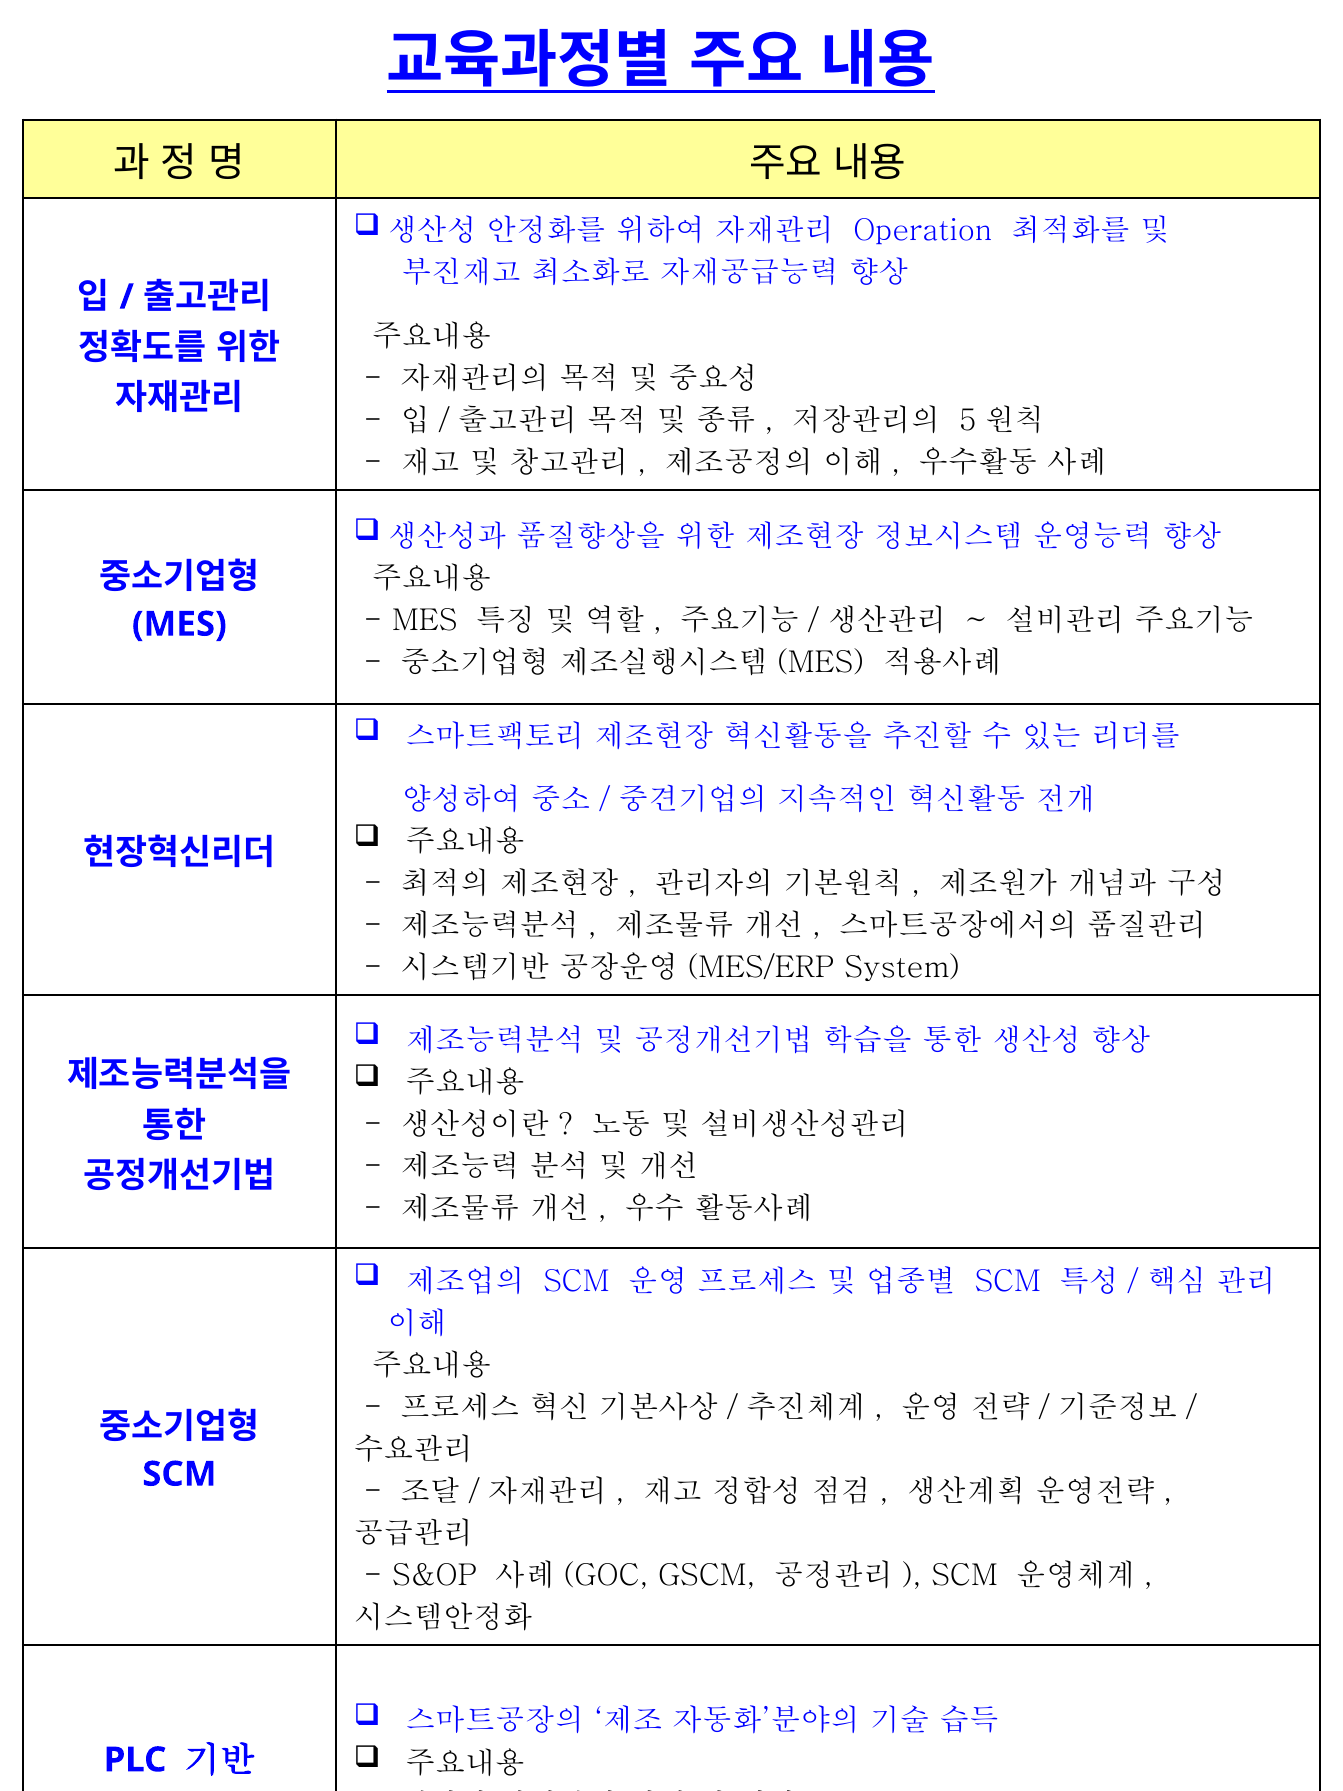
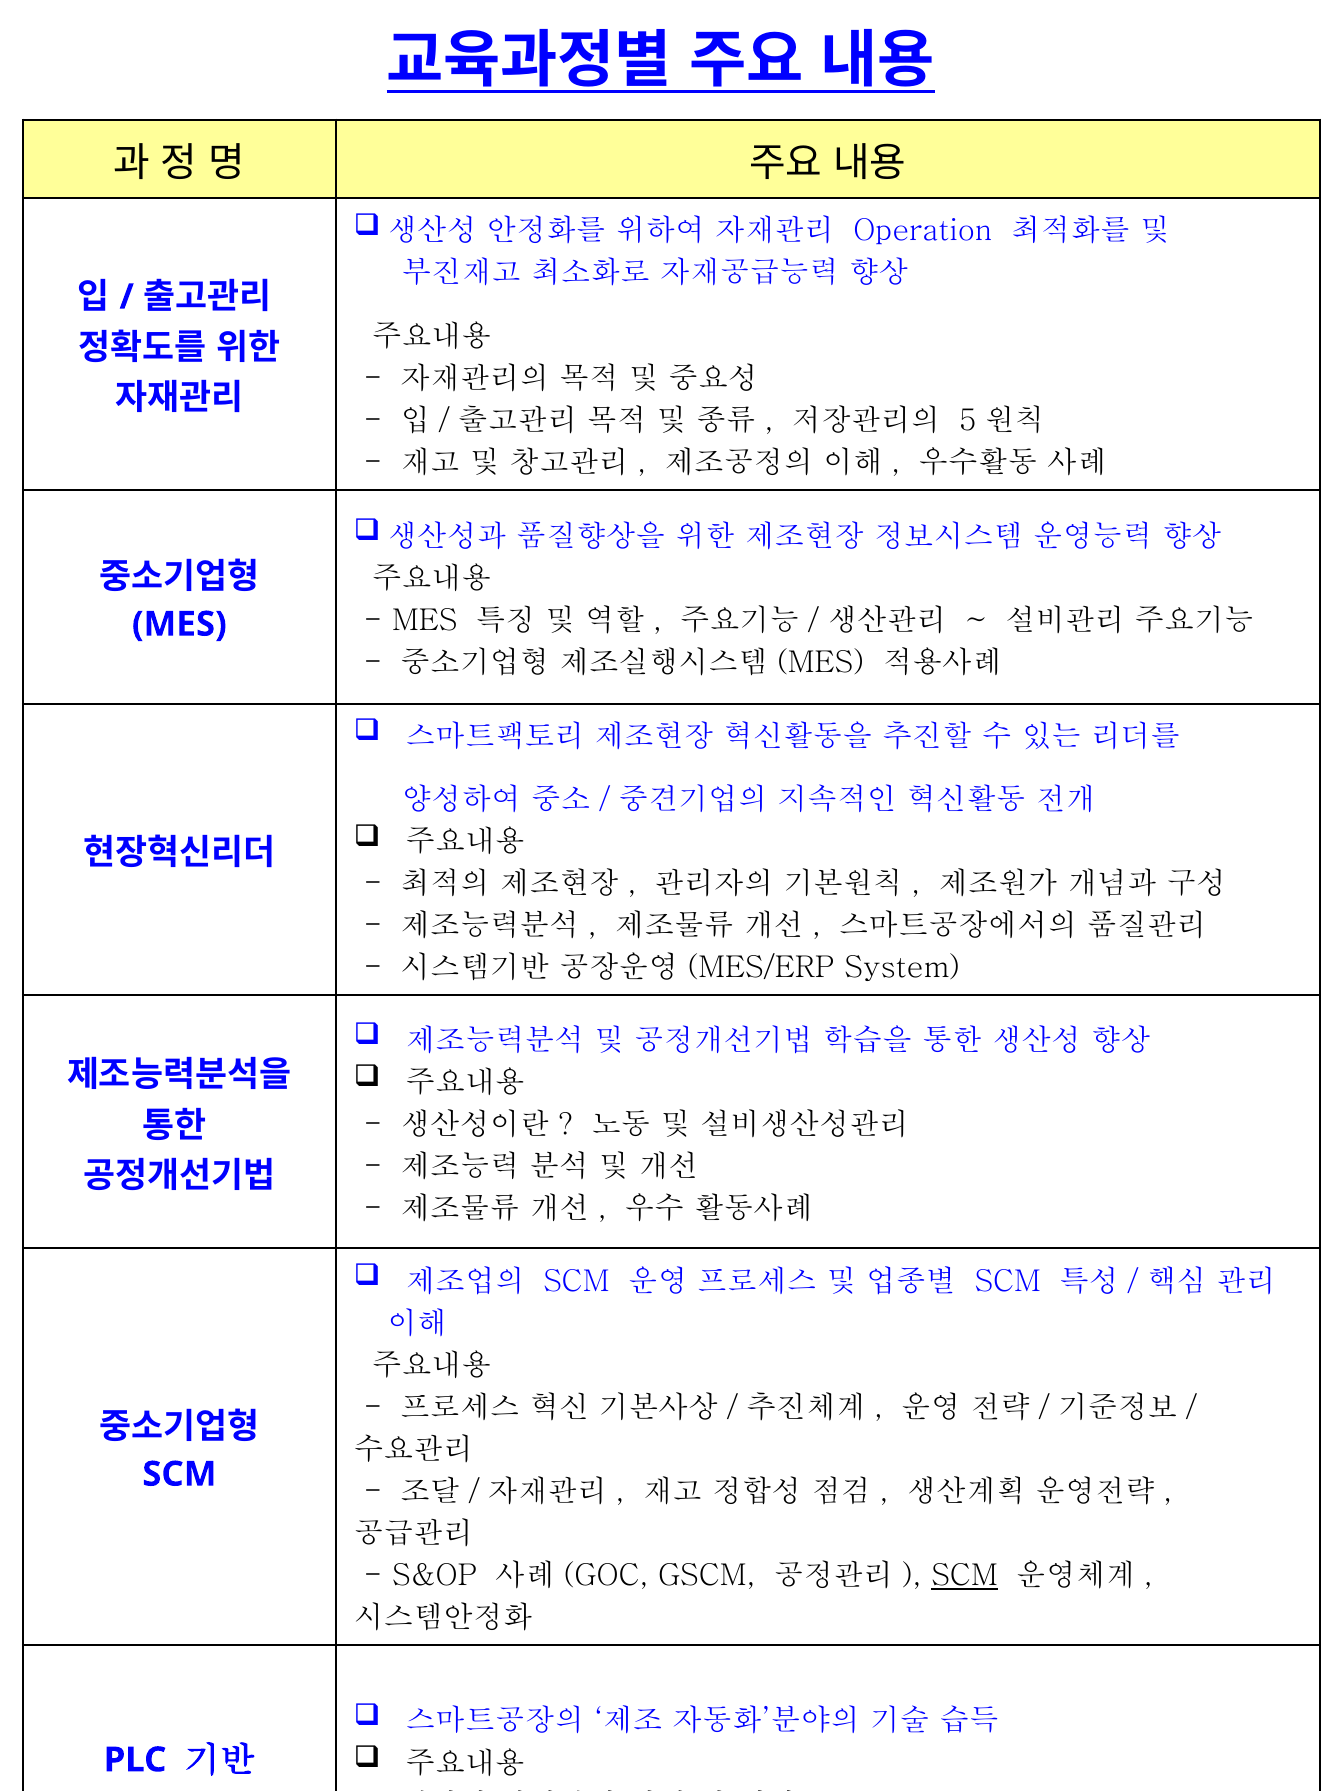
SCM underline: none -> present (965, 1576)
